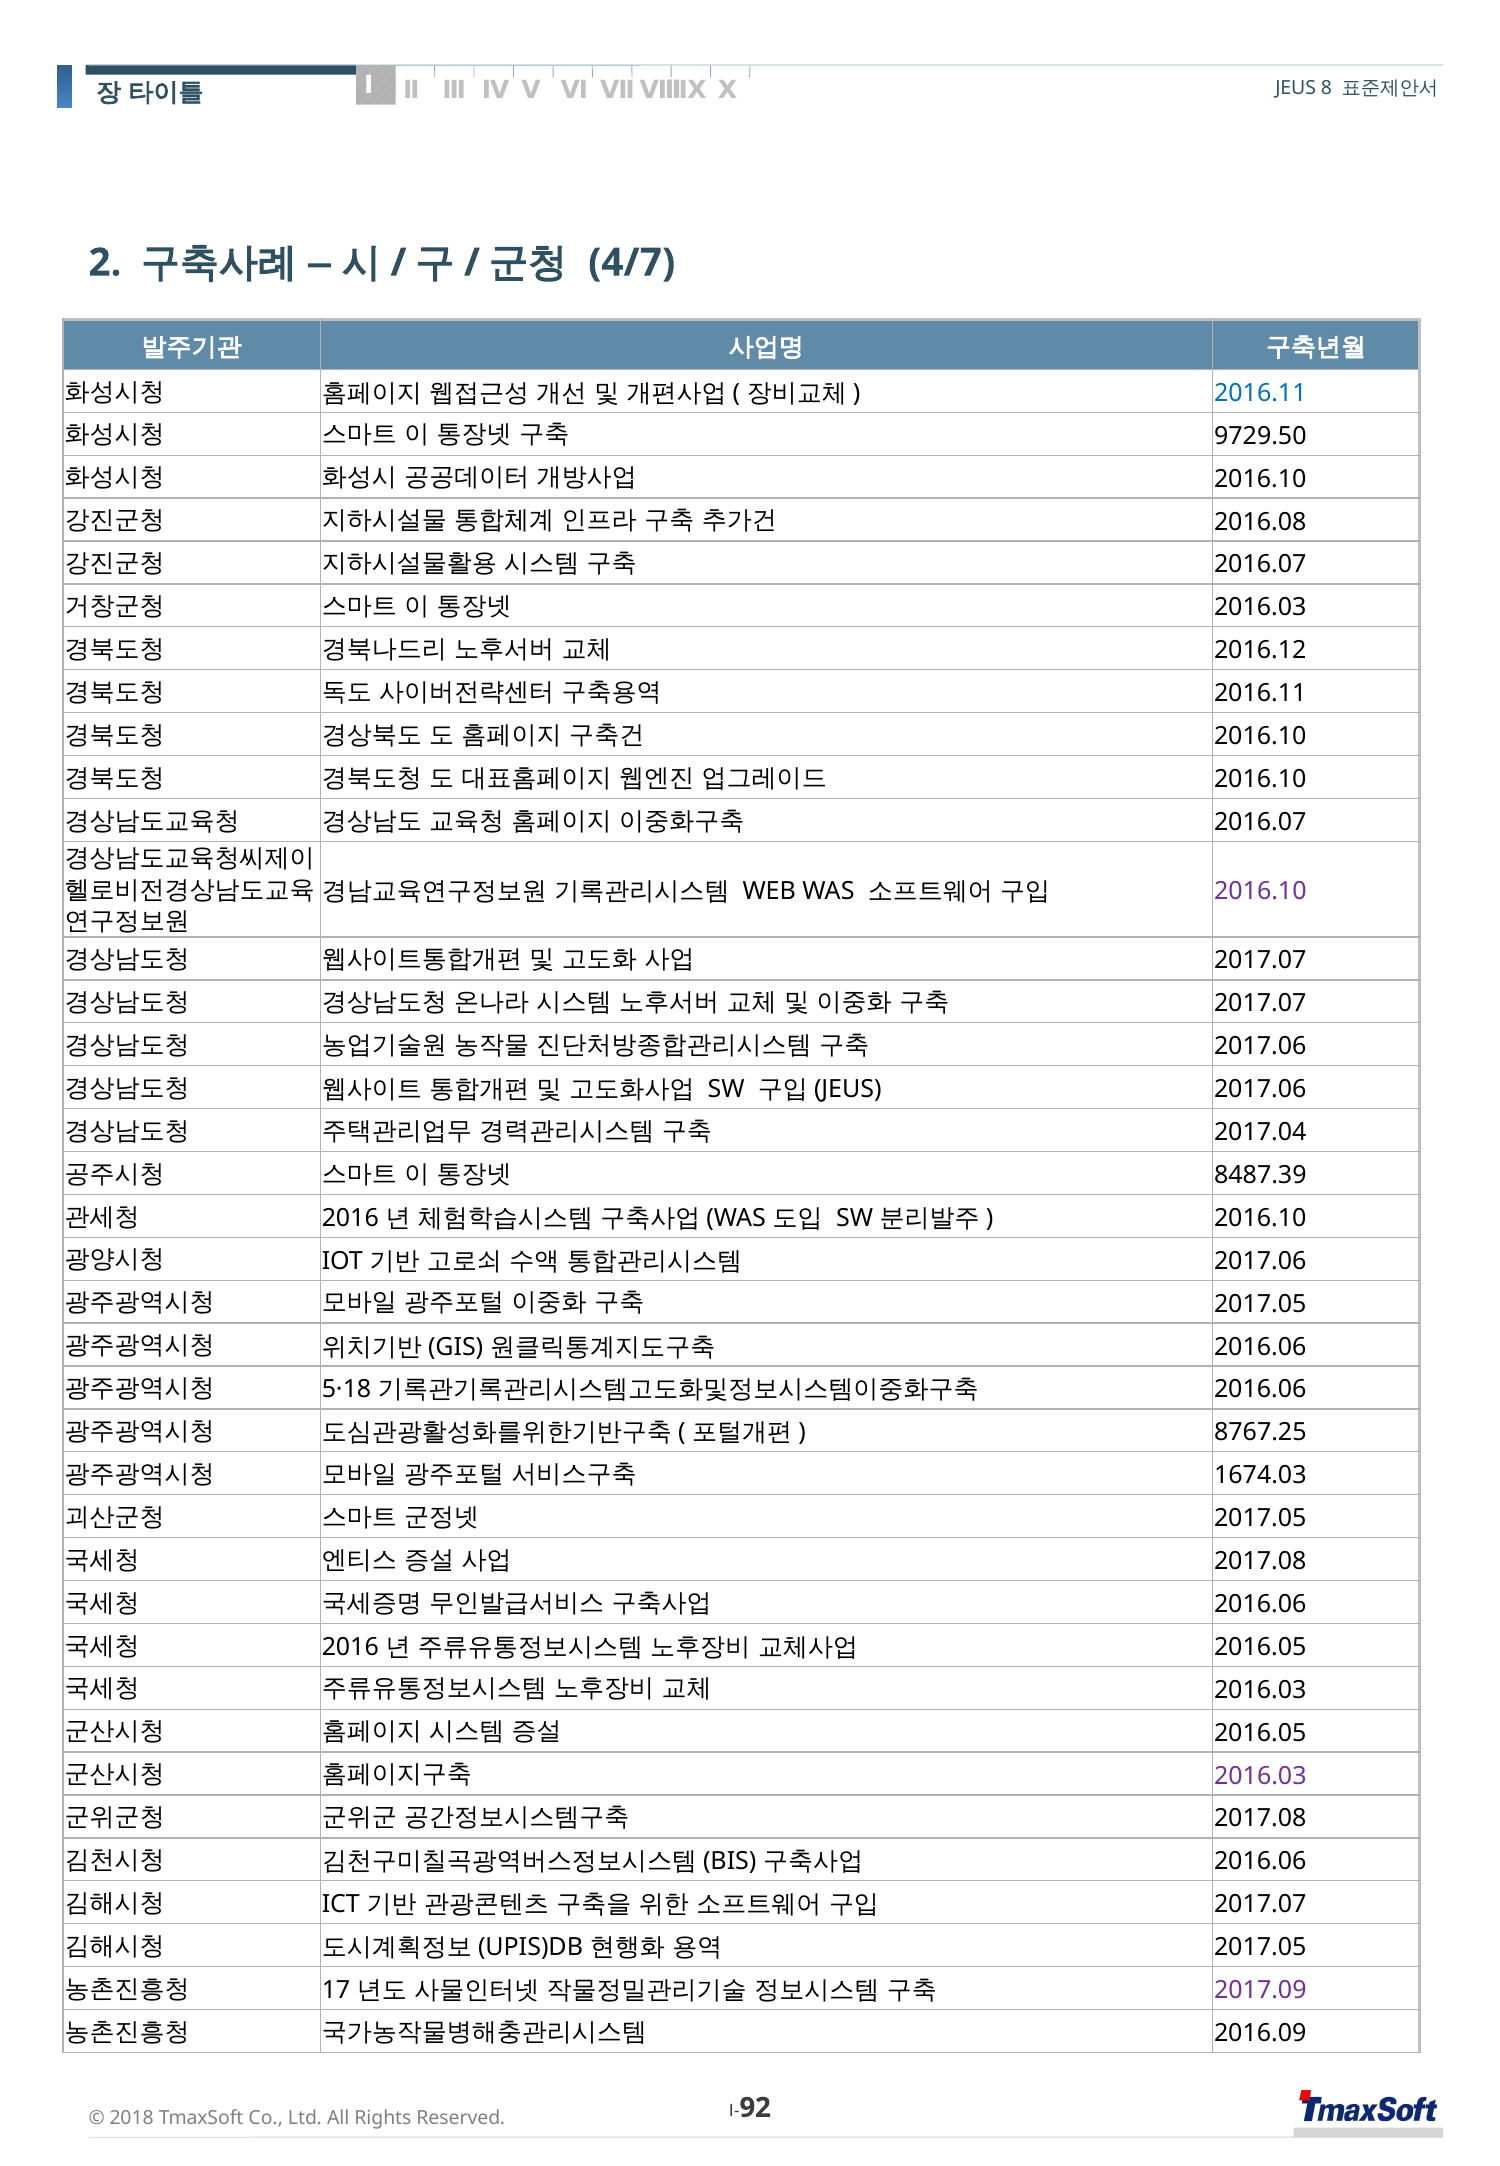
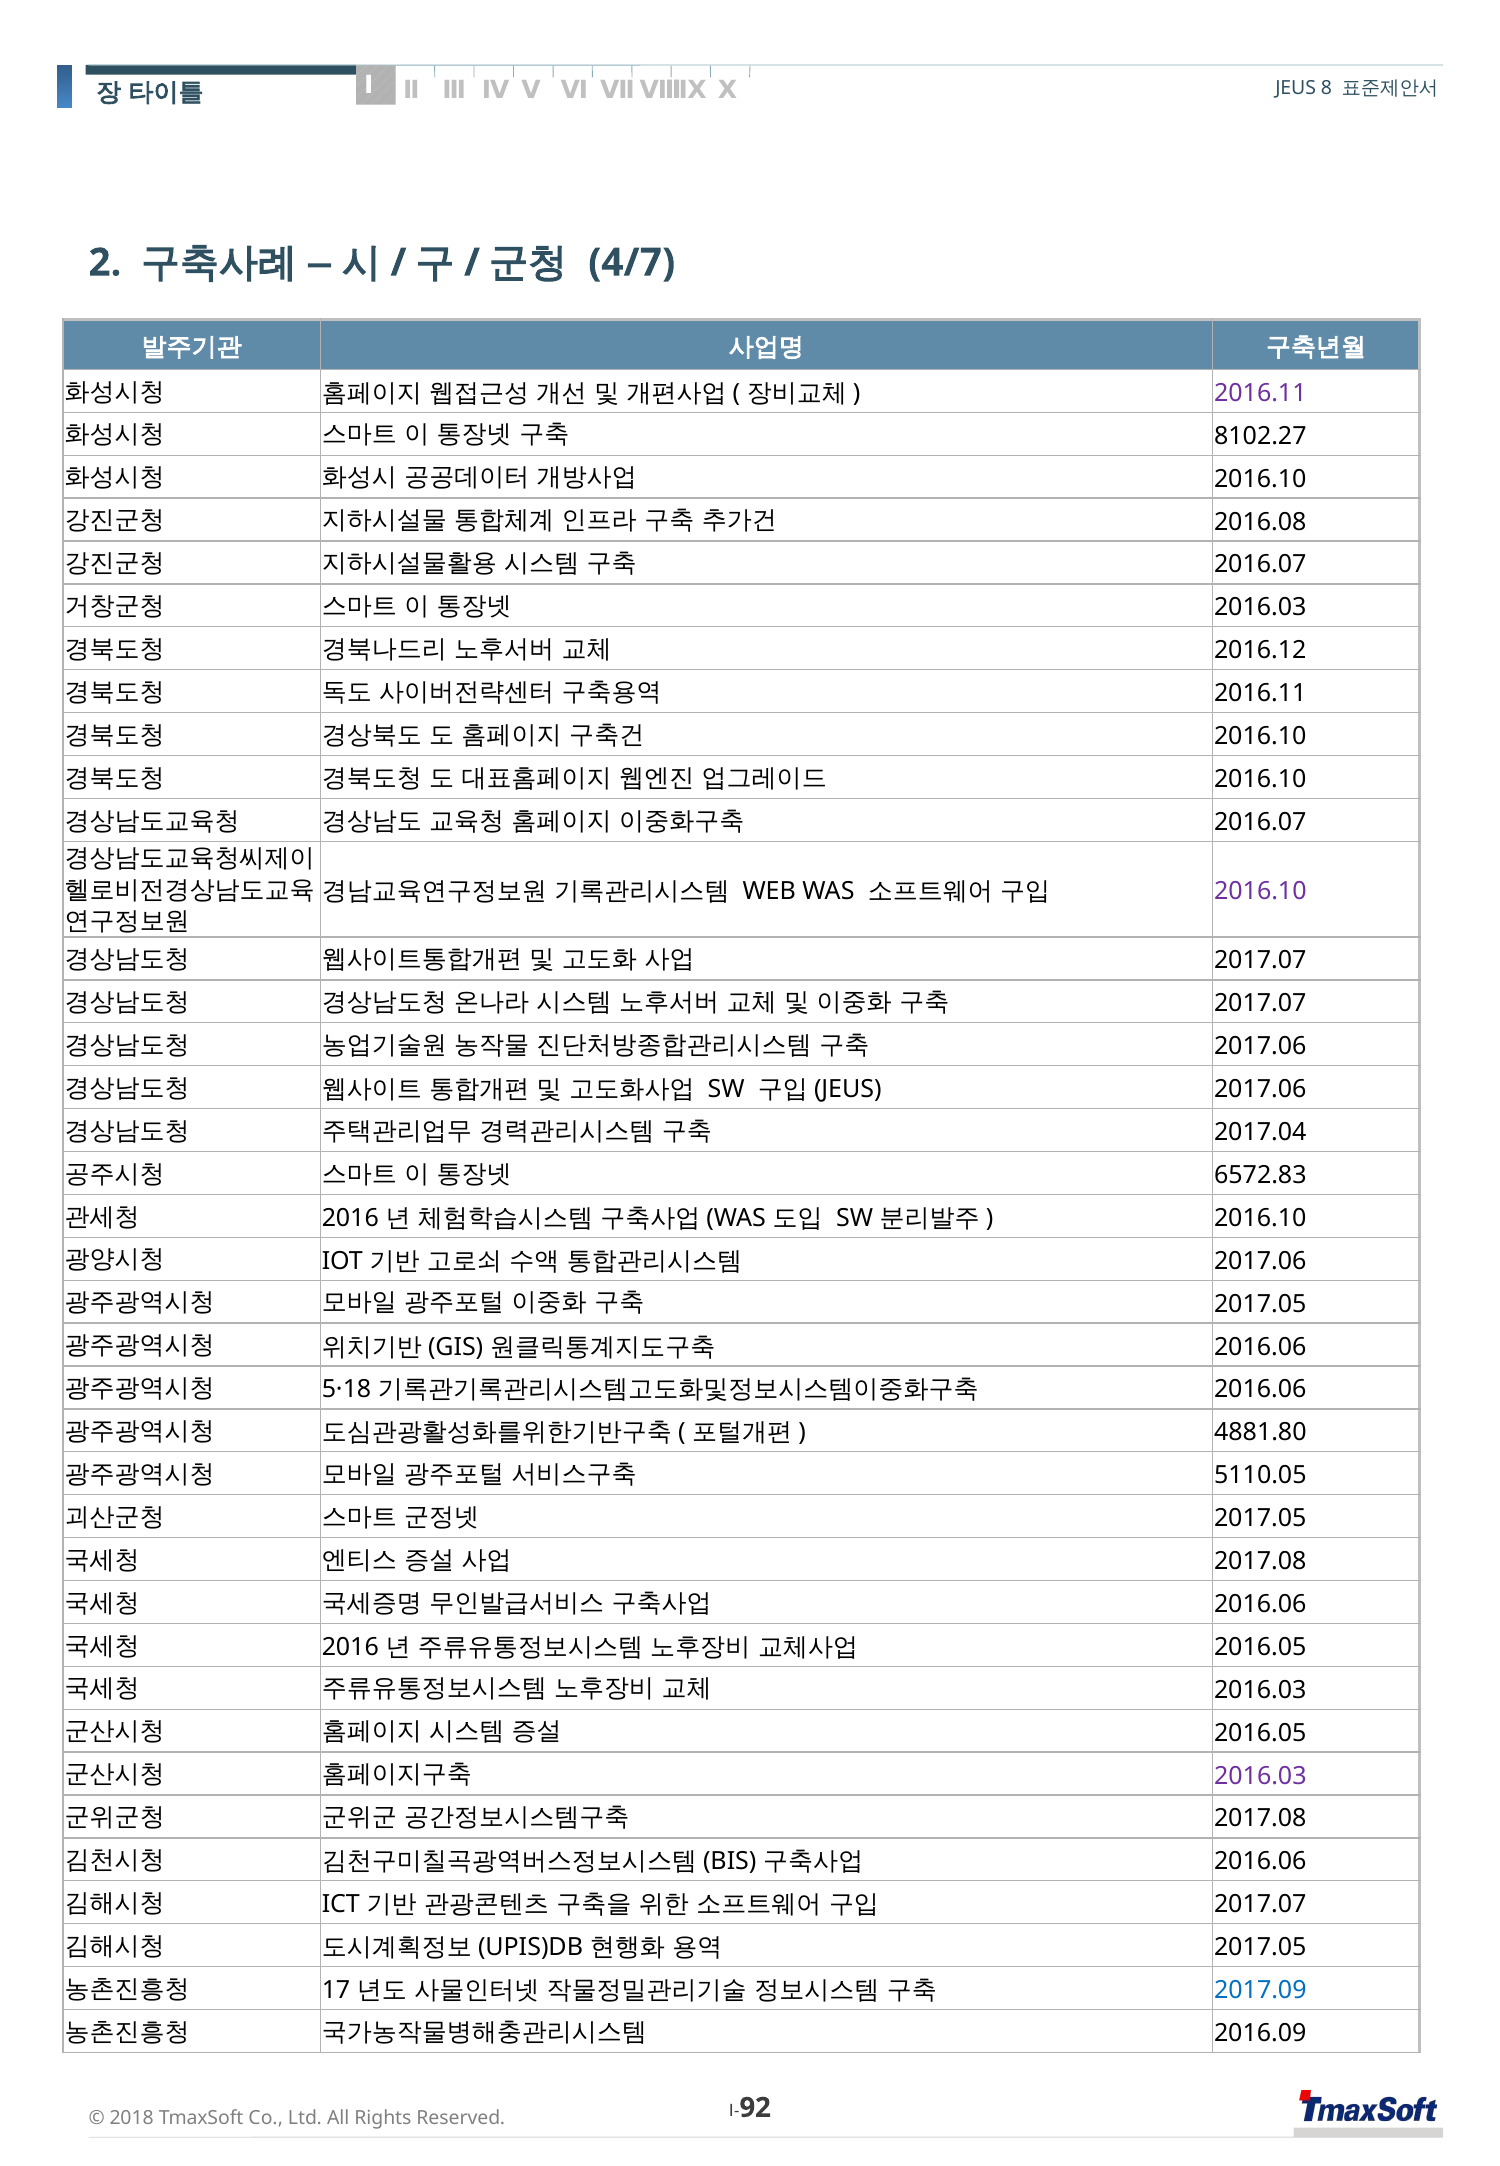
2016.11 colour: blue -> purple (1260, 393)
9729.50: 9729.50 -> 8102.27 (1260, 436)
8487.39: 8487.39 -> 6572.83 (1260, 1176)
8767.25: 8767.25 -> 4881.80 (1260, 1433)
1674.03: 1674.03 -> 5110.05 (1260, 1476)
2017.09 colour: purple -> blue (1260, 1991)
